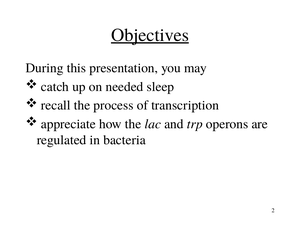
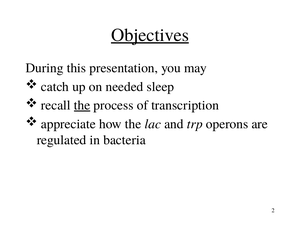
the underline: none -> present (82, 105)
